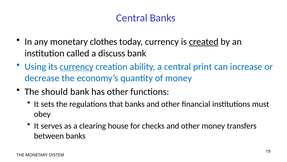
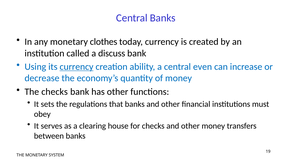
created underline: present -> none (204, 42)
print: print -> even (203, 66)
The should: should -> checks (55, 91)
